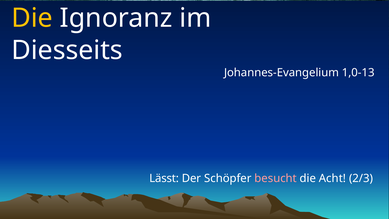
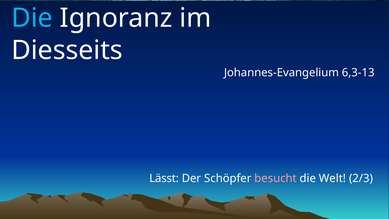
Die colour: yellow -> light blue (32, 18)
1,0-13: 1,0-13 -> 6,3-13 (358, 73)
Acht: Acht -> Welt (332, 178)
